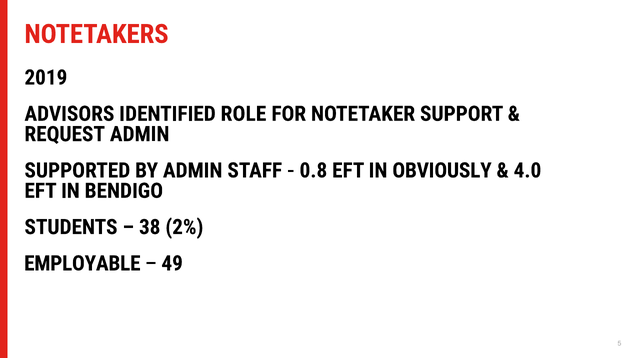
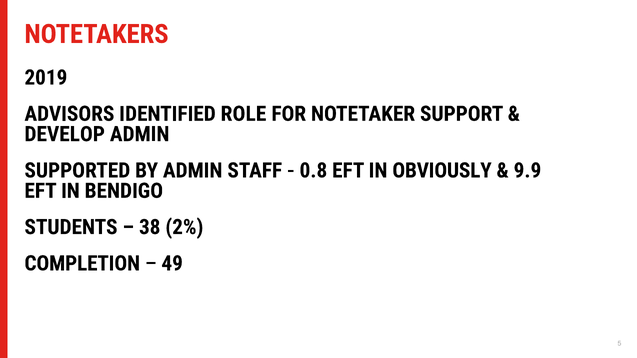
REQUEST: REQUEST -> DEVELOP (65, 134)
4.0: 4.0 -> 9.9 (527, 171)
EMPLOYABLE: EMPLOYABLE -> COMPLETION (82, 264)
